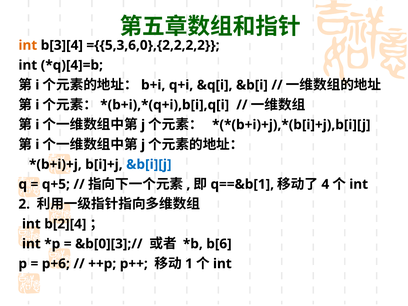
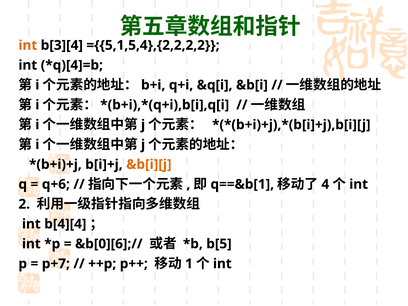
={{5,3,6,0},{2,2,2,2: ={{5,3,6,0},{2,2,2,2 -> ={{5,1,5,4},{2,2,2,2 (153, 45)
&b[i][j colour: blue -> orange (149, 164)
q+5: q+5 -> q+6 (56, 184)
b[2][4: b[2][4 -> b[4][4 (65, 224)
&b[0][3];//: &b[0][3];// -> &b[0][6];// (109, 244)
b[6: b[6 -> b[5 (219, 244)
p+6: p+6 -> p+7 (56, 264)
